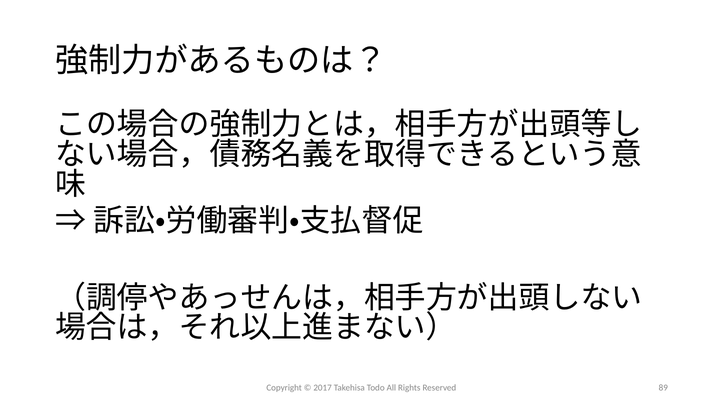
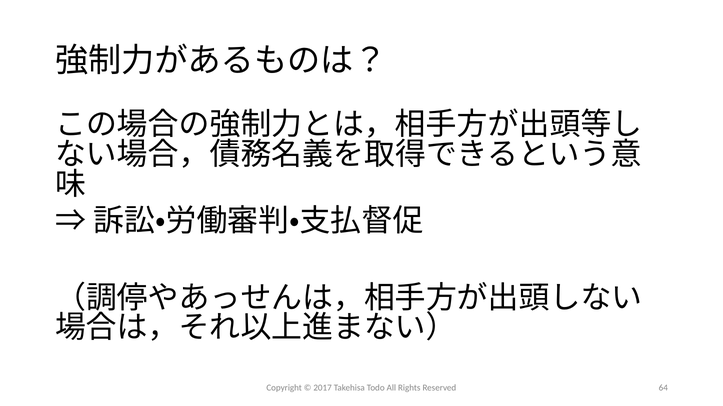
89: 89 -> 64 (663, 388)
